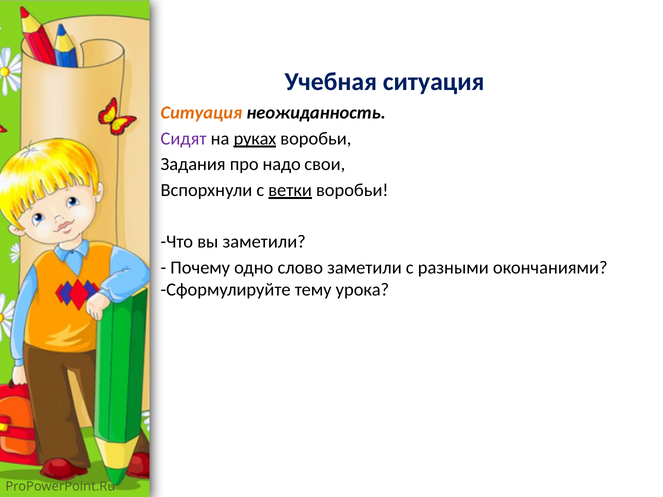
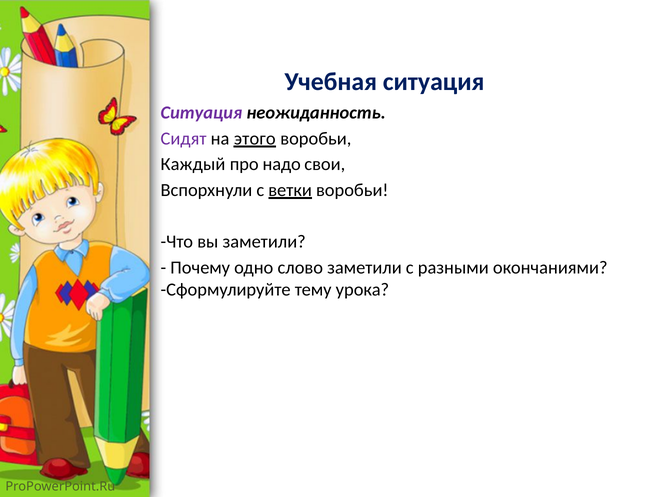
Ситуация colour: orange -> purple (201, 113)
руках: руках -> этого (255, 139)
Задания: Задания -> Каждый (193, 164)
